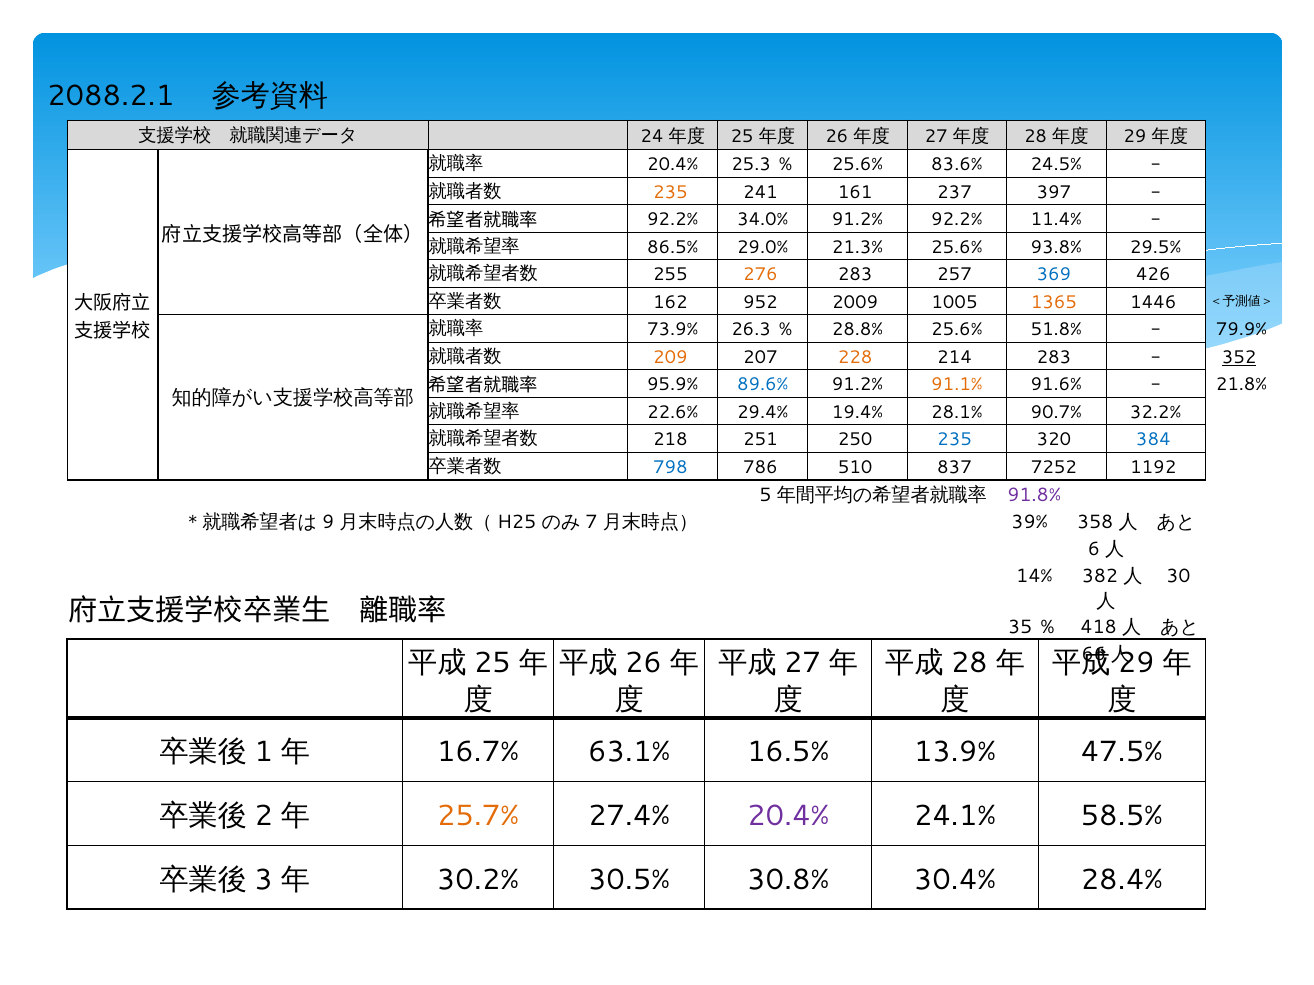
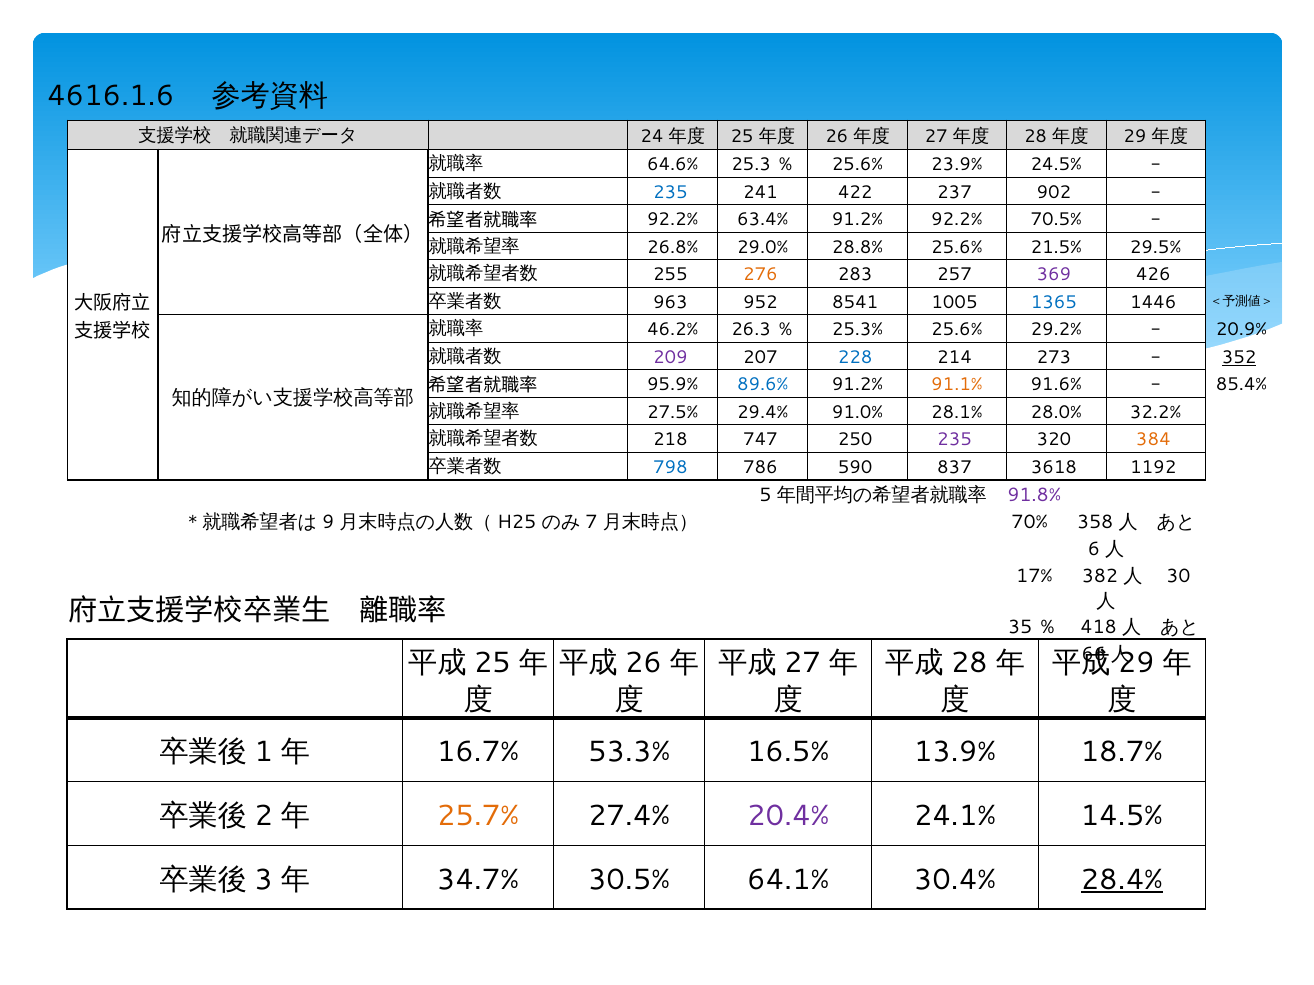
2088.2.1: 2088.2.1 -> 4616.1.6 (111, 96)
20.4%: 20.4% -> 64.6% (673, 165)
83.6%: 83.6% -> 23.9% (957, 165)
235 colour: orange -> blue (670, 192)
161: 161 -> 422 (855, 192)
397: 397 -> 902 (1054, 192)
34.0%: 34.0% -> 63.4% (763, 220)
11.4%: 11.4% -> 70.5% (1056, 220)
86.5%: 86.5% -> 26.8% (673, 247)
21.3%: 21.3% -> 28.8% (858, 247)
93.8%: 93.8% -> 21.5% (1056, 247)
369 colour: blue -> purple (1054, 275)
162: 162 -> 963 (670, 302)
2009: 2009 -> 8541 (855, 302)
1365 colour: orange -> blue (1054, 302)
73.9%: 73.9% -> 46.2% (673, 330)
28.8%: 28.8% -> 25.3% (858, 330)
51.8%: 51.8% -> 29.2% (1056, 330)
79.9%: 79.9% -> 20.9% (1242, 330)
209 colour: orange -> purple (670, 357)
228 colour: orange -> blue (855, 357)
214 283: 283 -> 273 (1054, 357)
21.8%: 21.8% -> 85.4% (1242, 385)
22.6%: 22.6% -> 27.5% (673, 412)
19.4%: 19.4% -> 91.0% (858, 412)
90.7%: 90.7% -> 28.0% (1056, 412)
251: 251 -> 747 (760, 440)
235 colour: blue -> purple (955, 440)
384 colour: blue -> orange (1153, 440)
510: 510 -> 590 (855, 468)
7252: 7252 -> 3618 (1054, 468)
39%: 39% -> 70% (1030, 523)
14%: 14% -> 17% (1035, 577)
63.1%: 63.1% -> 53.3% (629, 752)
47.5%: 47.5% -> 18.7% (1122, 752)
58.5%: 58.5% -> 14.5% (1122, 816)
30.2%: 30.2% -> 34.7% (478, 880)
30.8%: 30.8% -> 64.1% (788, 880)
28.4% underline: none -> present (1122, 880)
